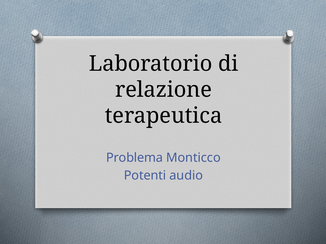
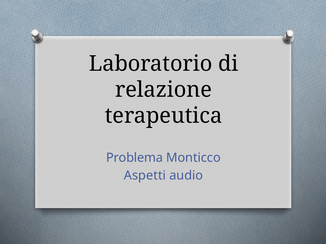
Potenti: Potenti -> Aspetti (145, 176)
